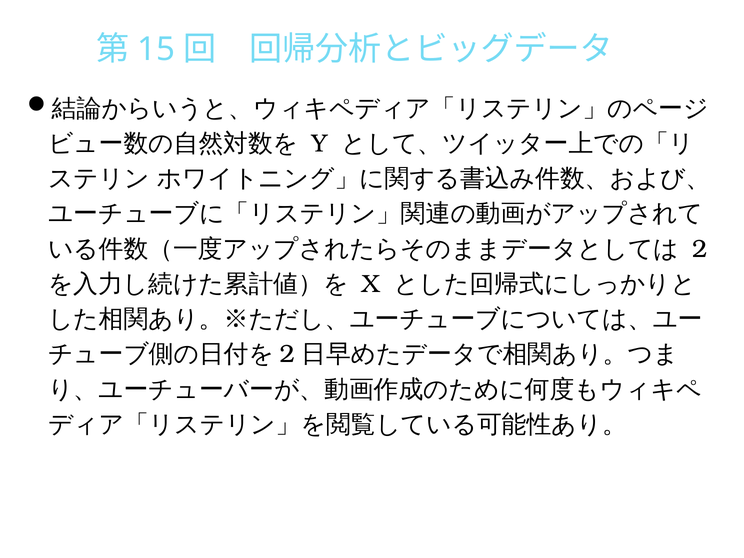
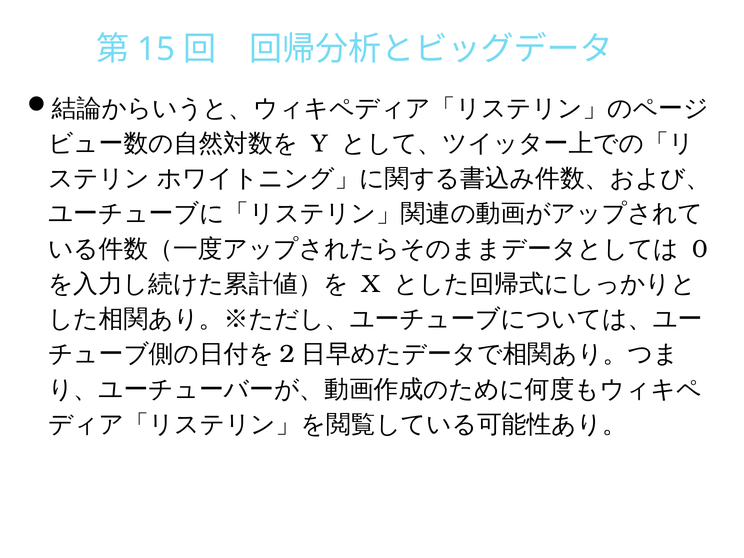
2: 2 -> 0 (700, 249)
